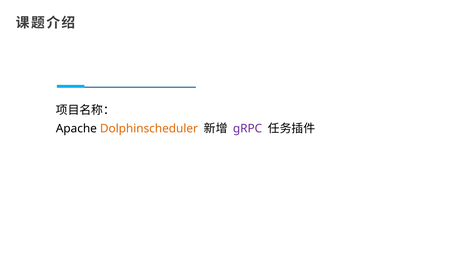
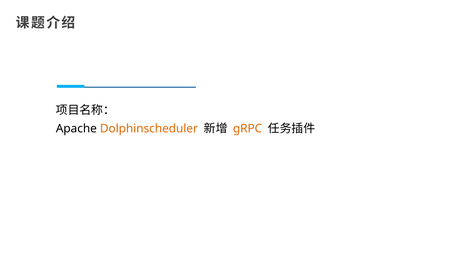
gRPC colour: purple -> orange (248, 129)
